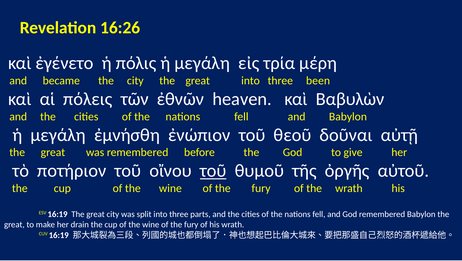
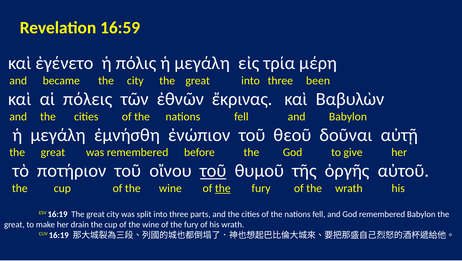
16:26: 16:26 -> 16:59 (120, 28)
heaven: heaven -> ἔκρινας (242, 99)
the underline: none -> present (223, 188)
